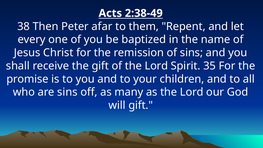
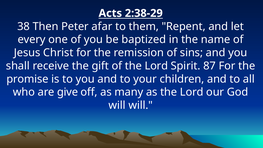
2:38-49: 2:38-49 -> 2:38-29 (144, 13)
35: 35 -> 87 (210, 66)
are sins: sins -> give (68, 92)
will gift: gift -> will (141, 105)
